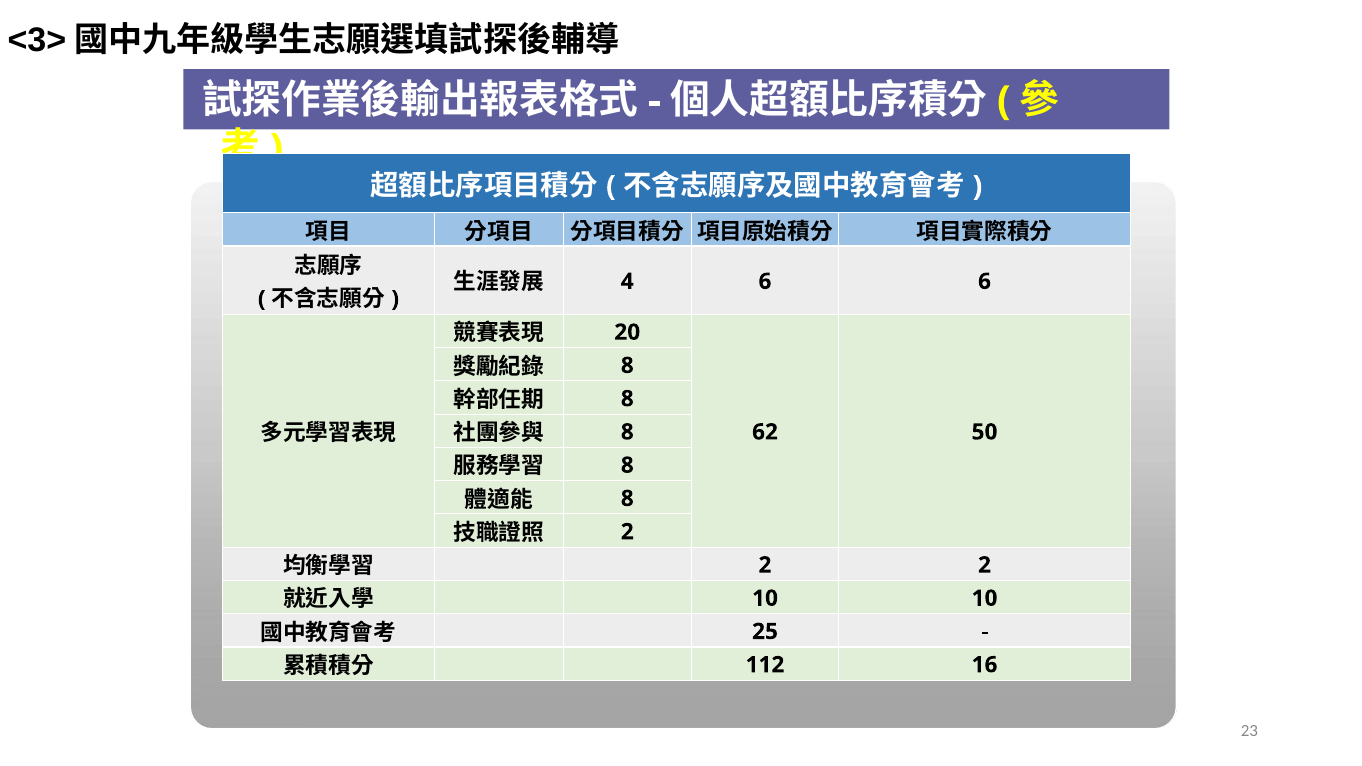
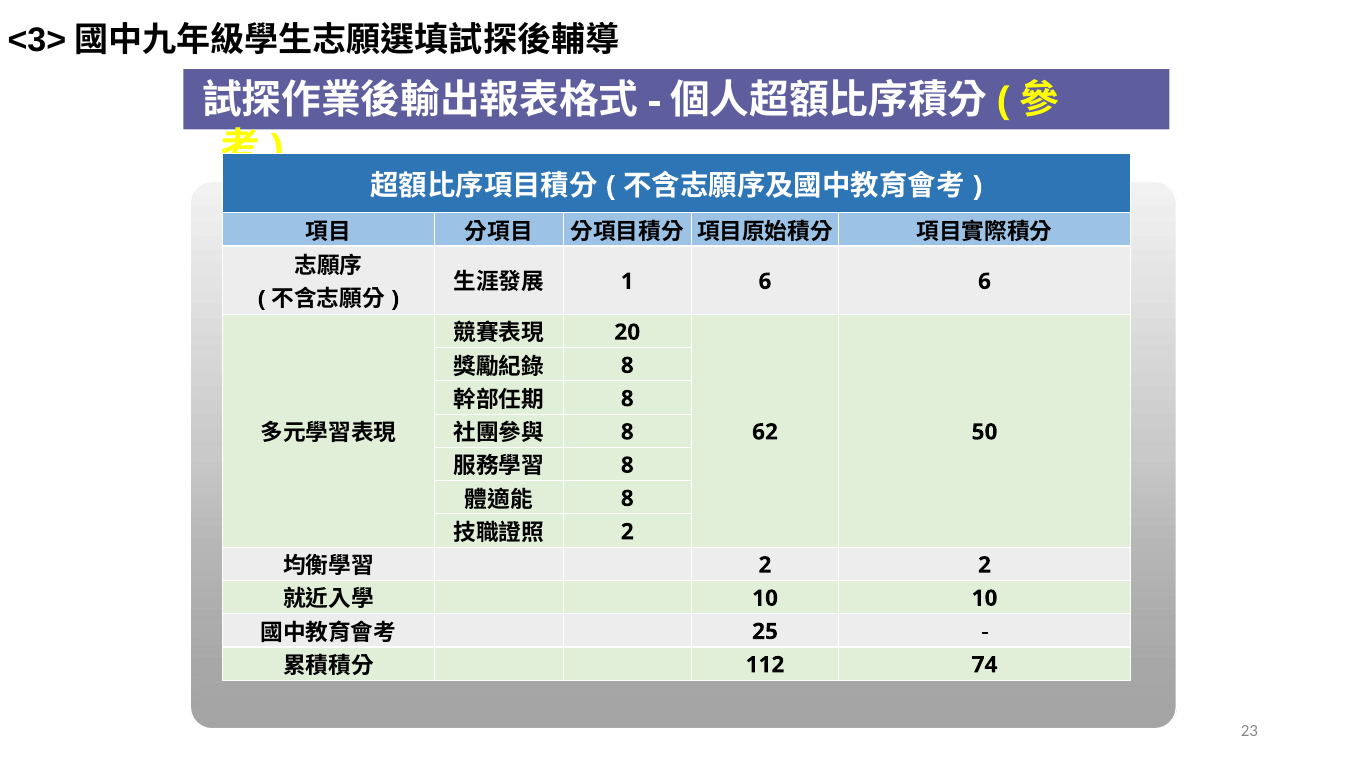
4: 4 -> 1 (627, 281)
16: 16 -> 74 (985, 665)
